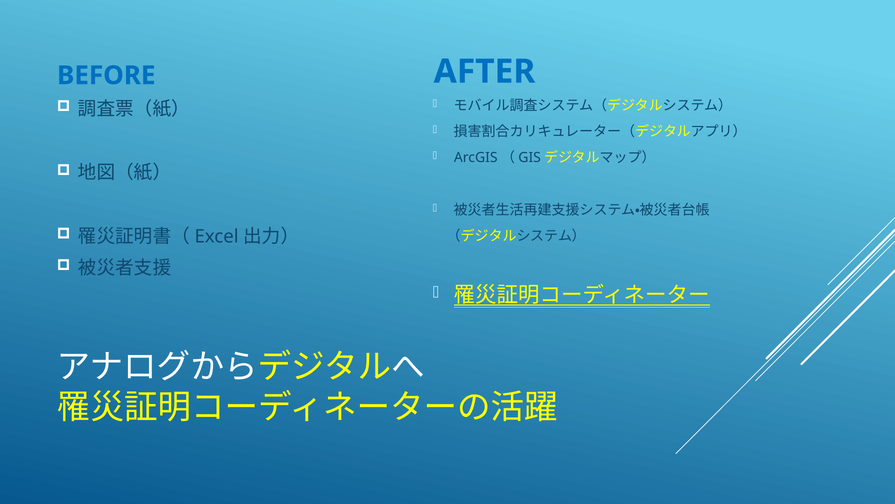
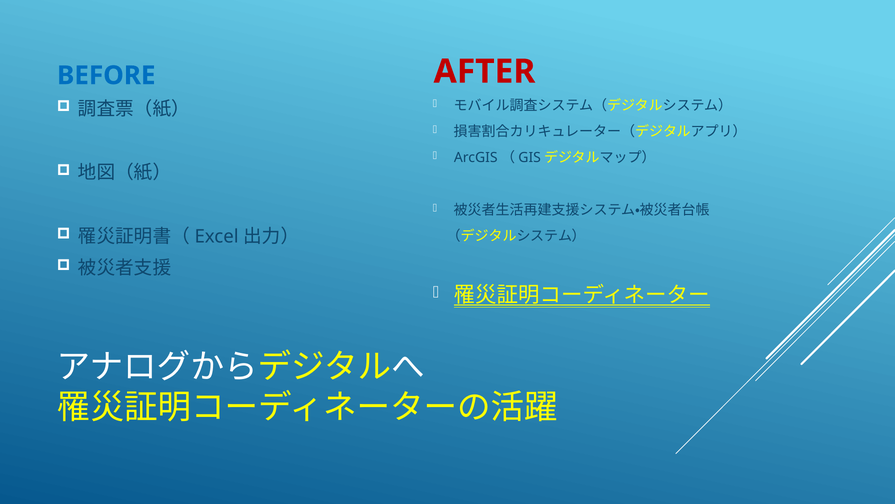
AFTER colour: blue -> red (484, 71)
